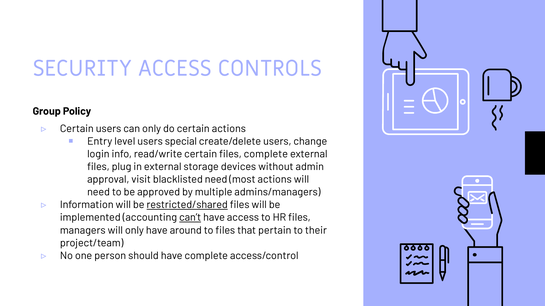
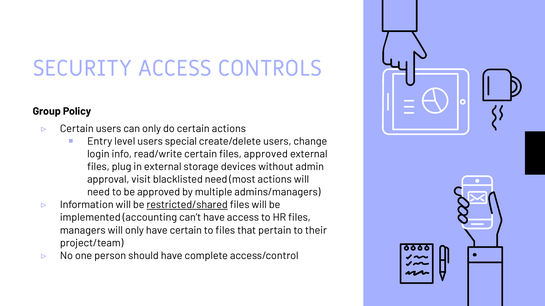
files complete: complete -> approved (266, 154)
can’t underline: present -> none (190, 218)
have around: around -> certain (186, 231)
